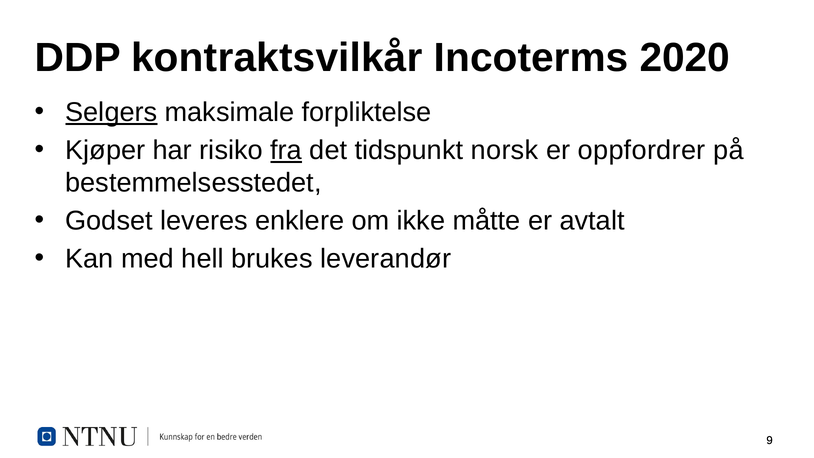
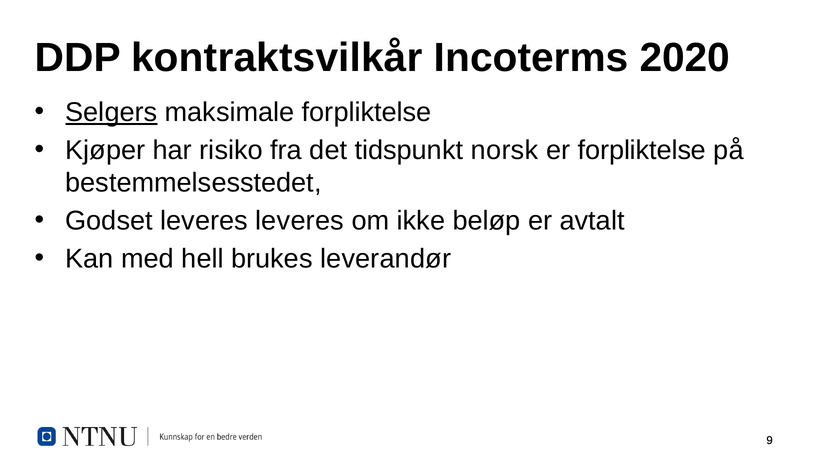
fra underline: present -> none (286, 150)
er oppfordrer: oppfordrer -> forpliktelse (642, 150)
leveres enklere: enklere -> leveres (300, 221)
måtte: måtte -> beløp (487, 221)
